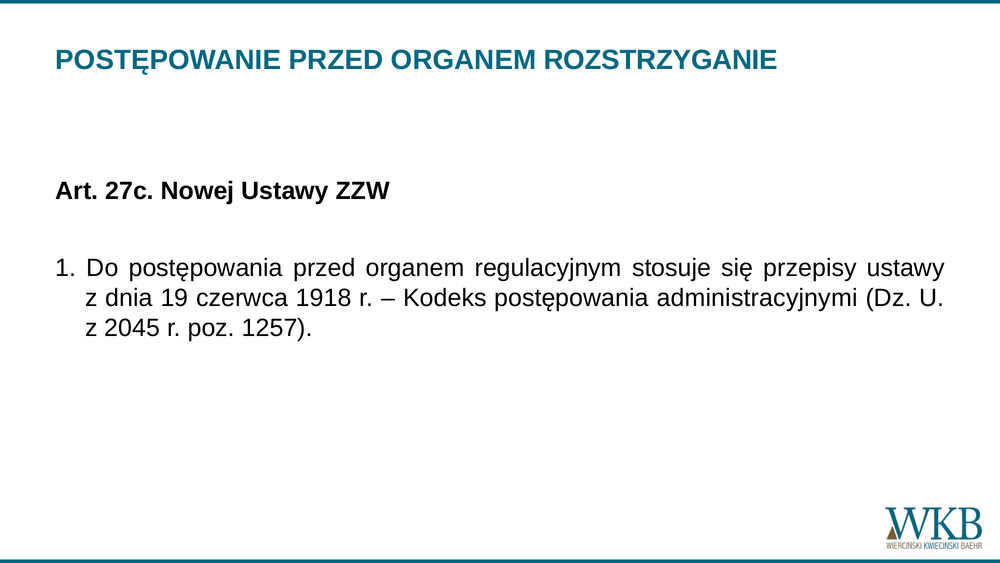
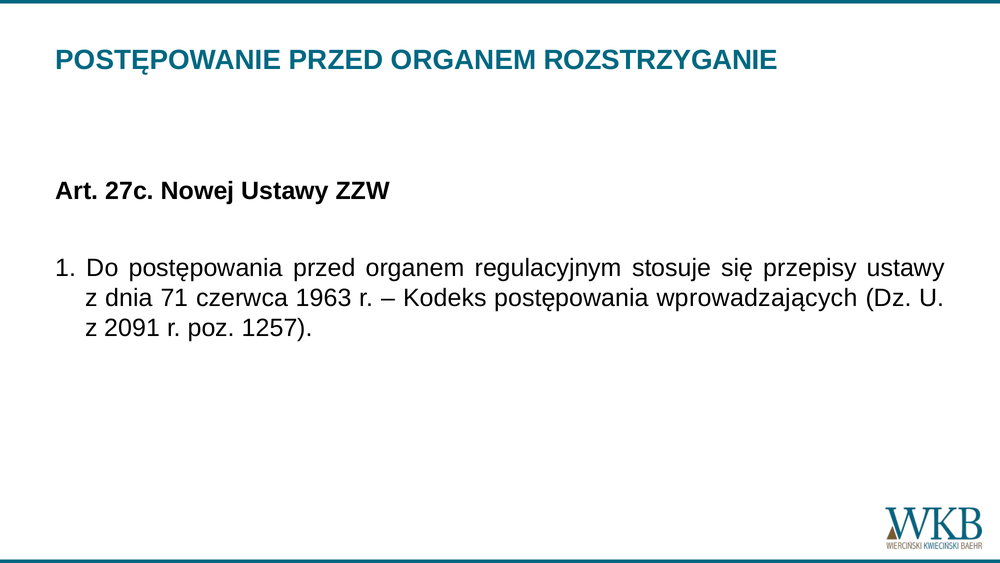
19: 19 -> 71 (174, 298)
1918: 1918 -> 1963 (324, 298)
administracyjnymi: administracyjnymi -> wprowadzających (757, 298)
2045: 2045 -> 2091 (132, 328)
